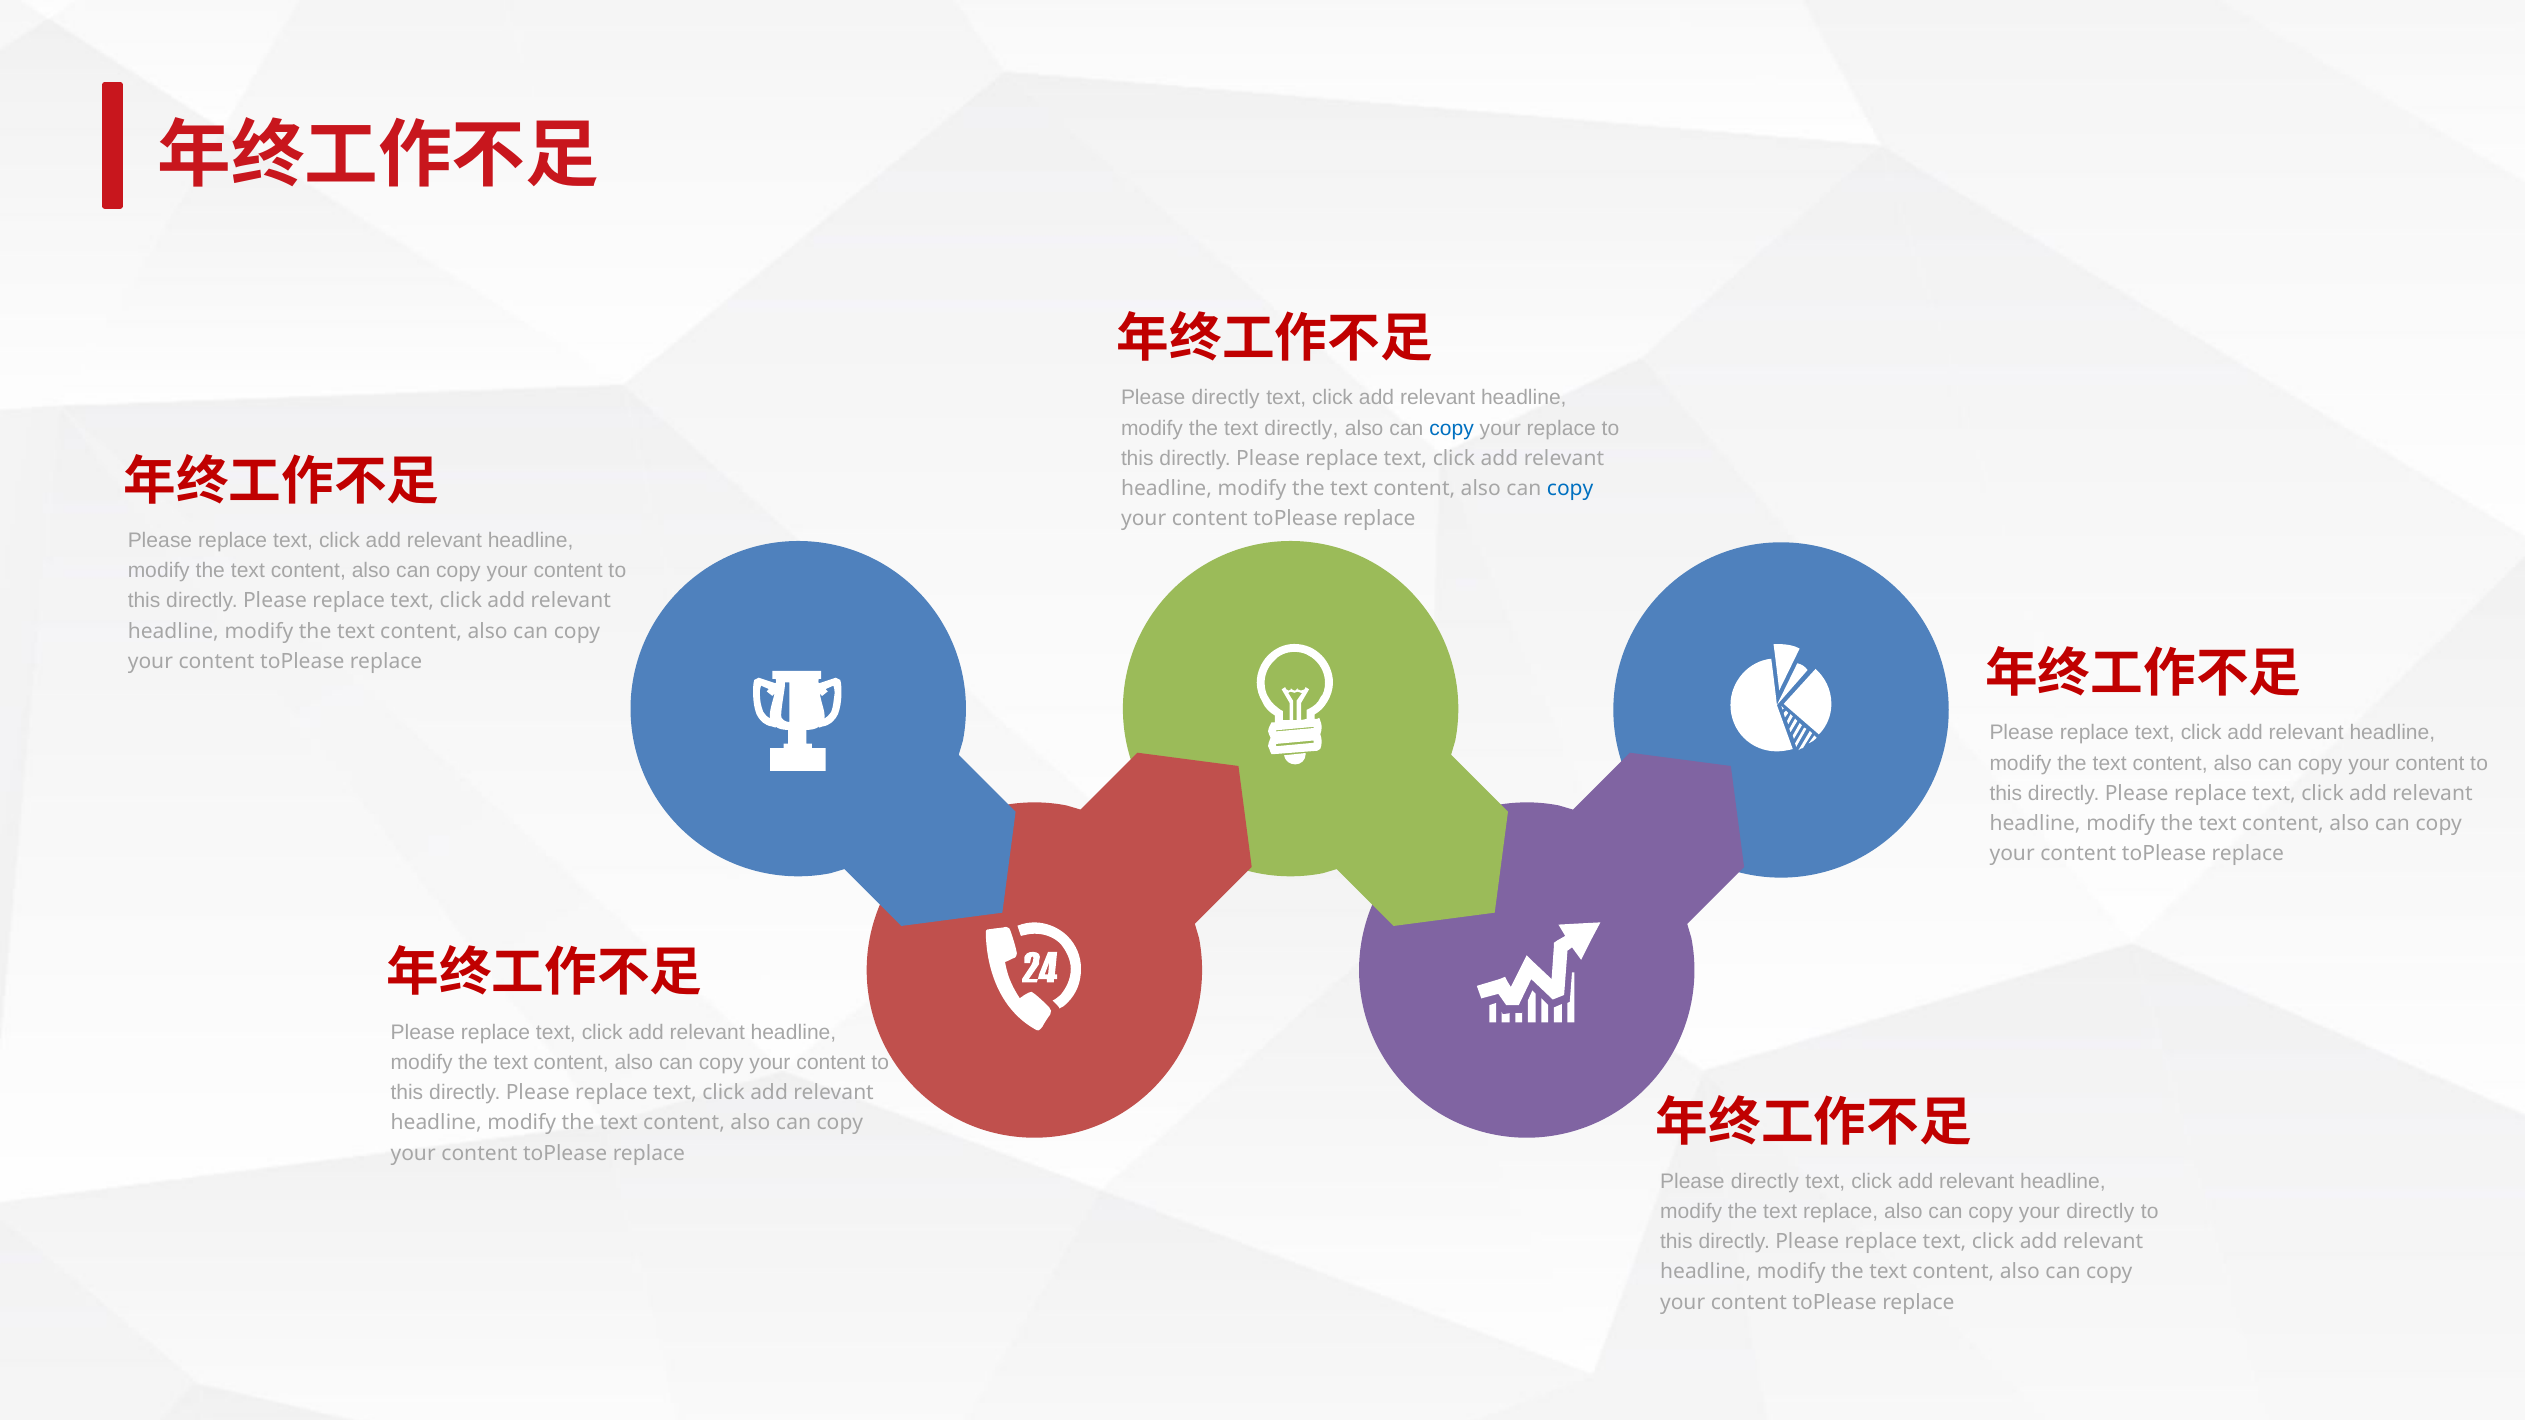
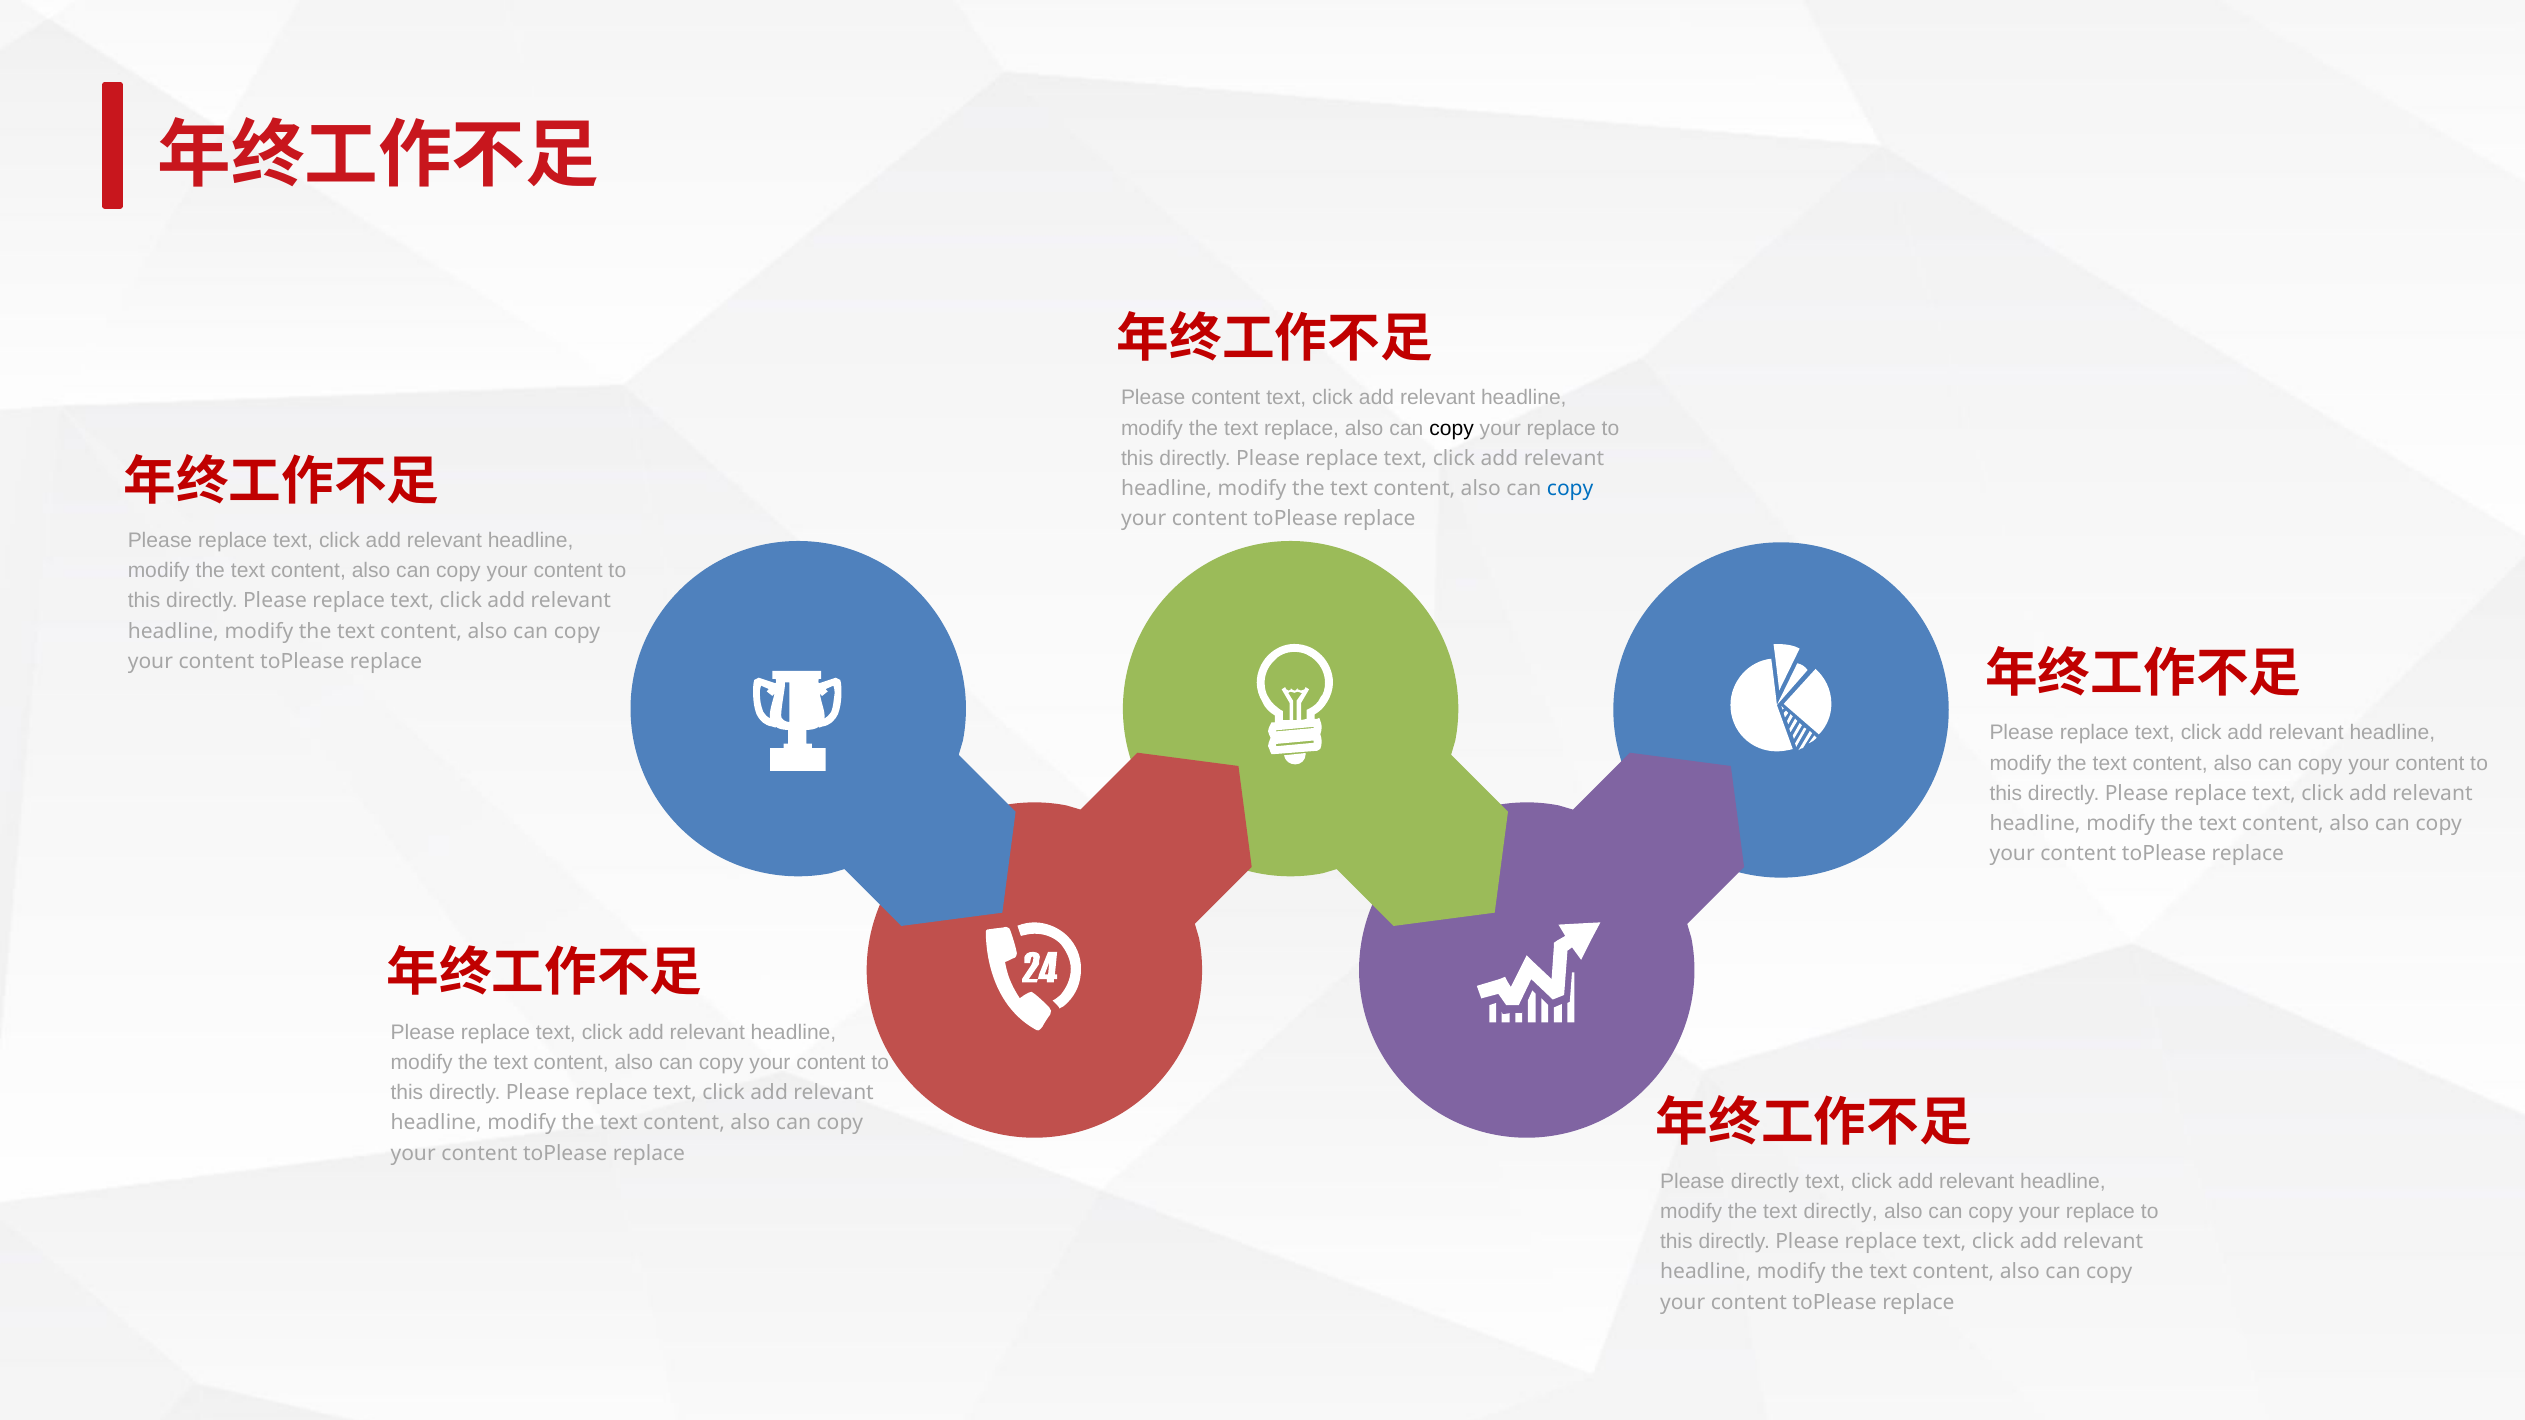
directly: directly -> content (1226, 398)
text directly: directly -> replace (1302, 428)
copy colour: blue -> black (1452, 428)
text replace: replace -> directly (1841, 1212)
directly: directly -> replace (2100, 1212)
